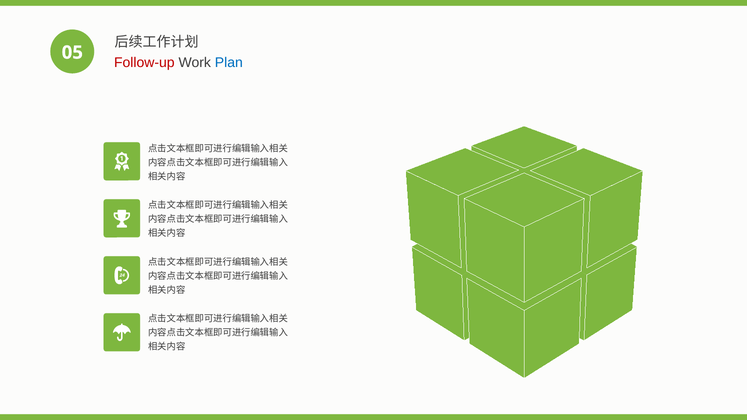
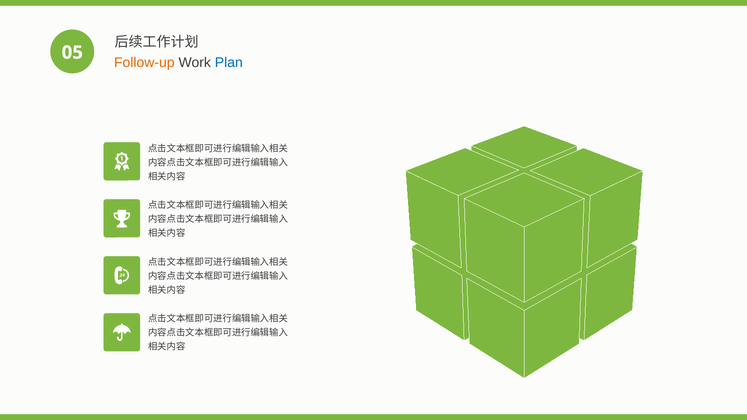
Follow-up colour: red -> orange (144, 63)
